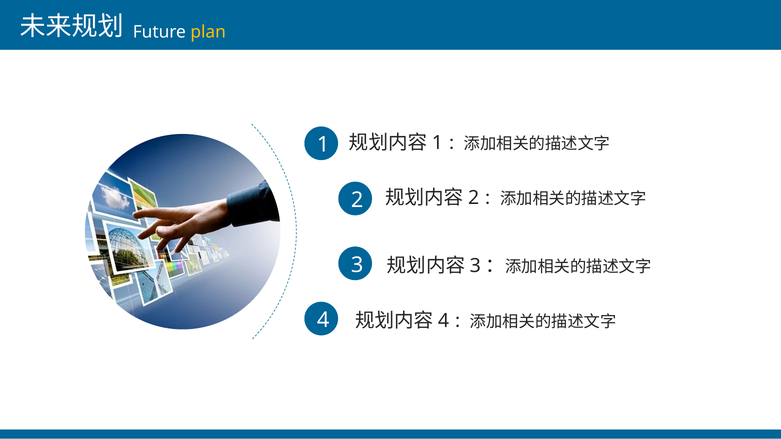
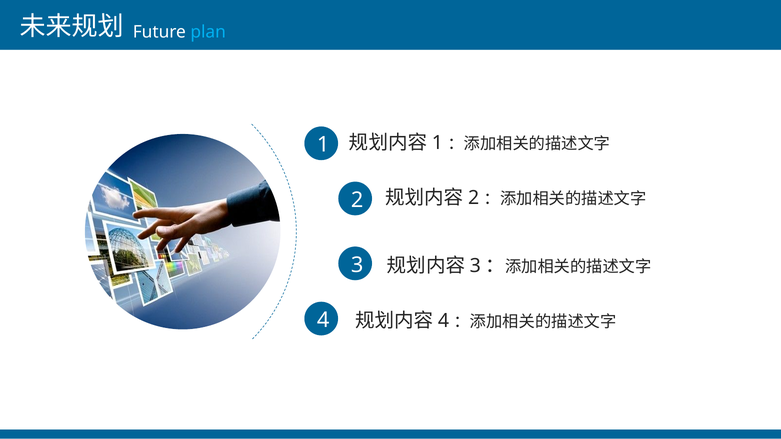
plan colour: yellow -> light blue (208, 32)
